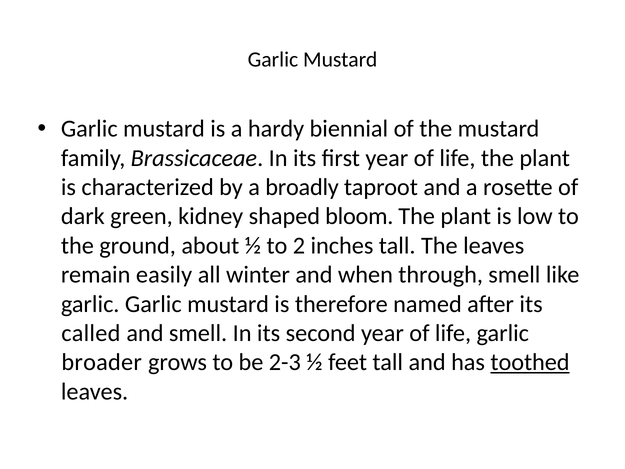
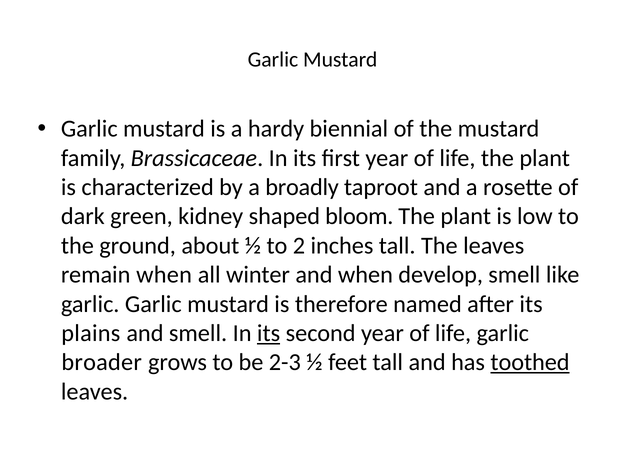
remain easily: easily -> when (164, 275)
through: through -> develop (441, 275)
called: called -> plains (91, 333)
its underline: none -> present (269, 333)
